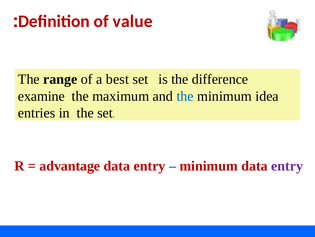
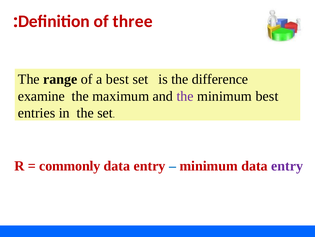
value: value -> three (133, 21)
the colour: blue -> purple (185, 96)
minimum idea: idea -> best (267, 96)
advantage: advantage -> commonly (70, 166)
